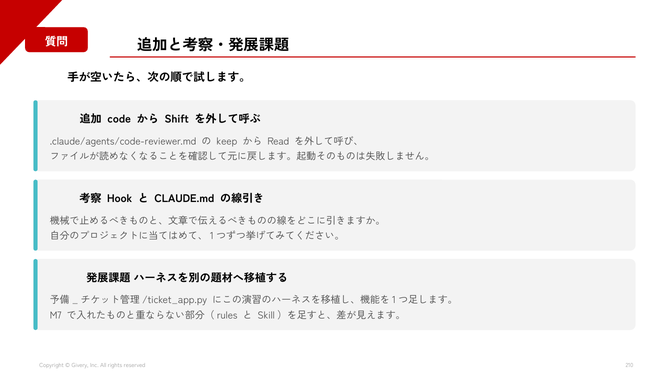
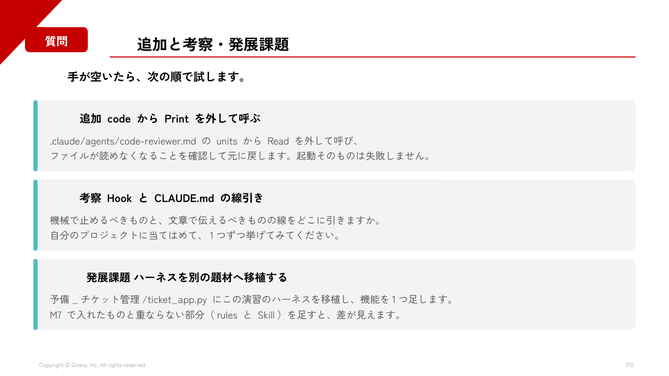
Shift: Shift -> Print (177, 119)
keep: keep -> units (227, 142)
